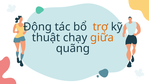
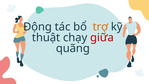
giữa colour: orange -> red (102, 37)
